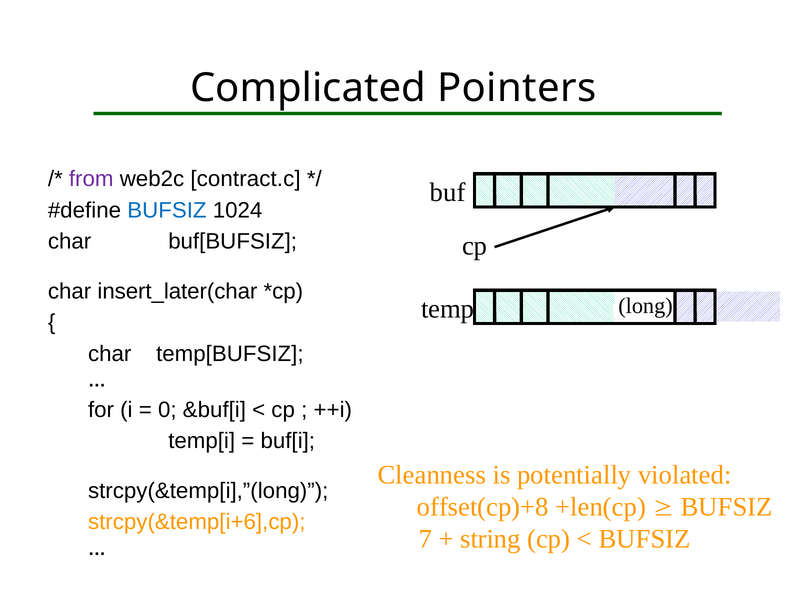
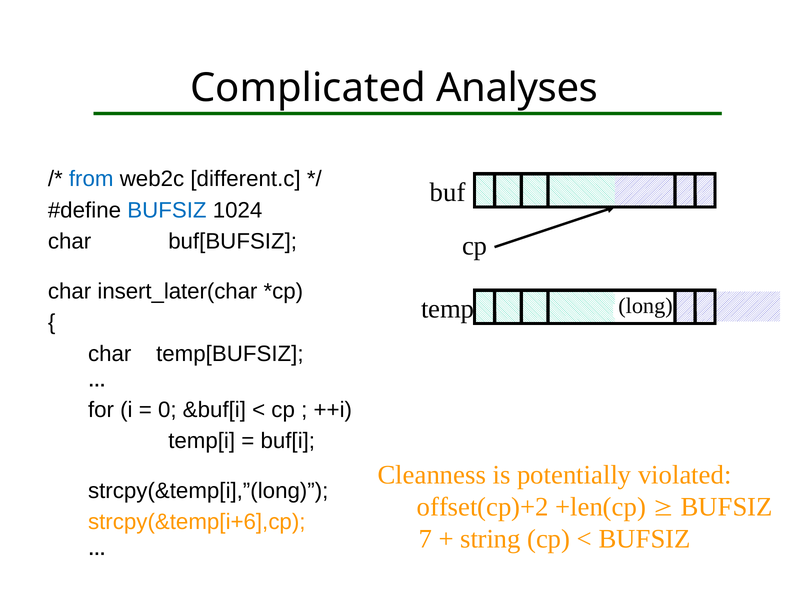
Pointers: Pointers -> Analyses (517, 88)
from colour: purple -> blue (91, 179)
contract.c: contract.c -> different.c (246, 179)
offset(cp)+8: offset(cp)+8 -> offset(cp)+2 (483, 507)
